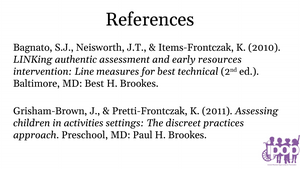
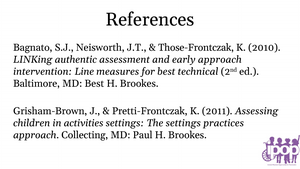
Items-Frontczak: Items-Frontczak -> Those-Frontczak (196, 48)
early resources: resources -> approach (220, 60)
The discreet: discreet -> settings (183, 123)
Preschool: Preschool -> Collecting (85, 135)
